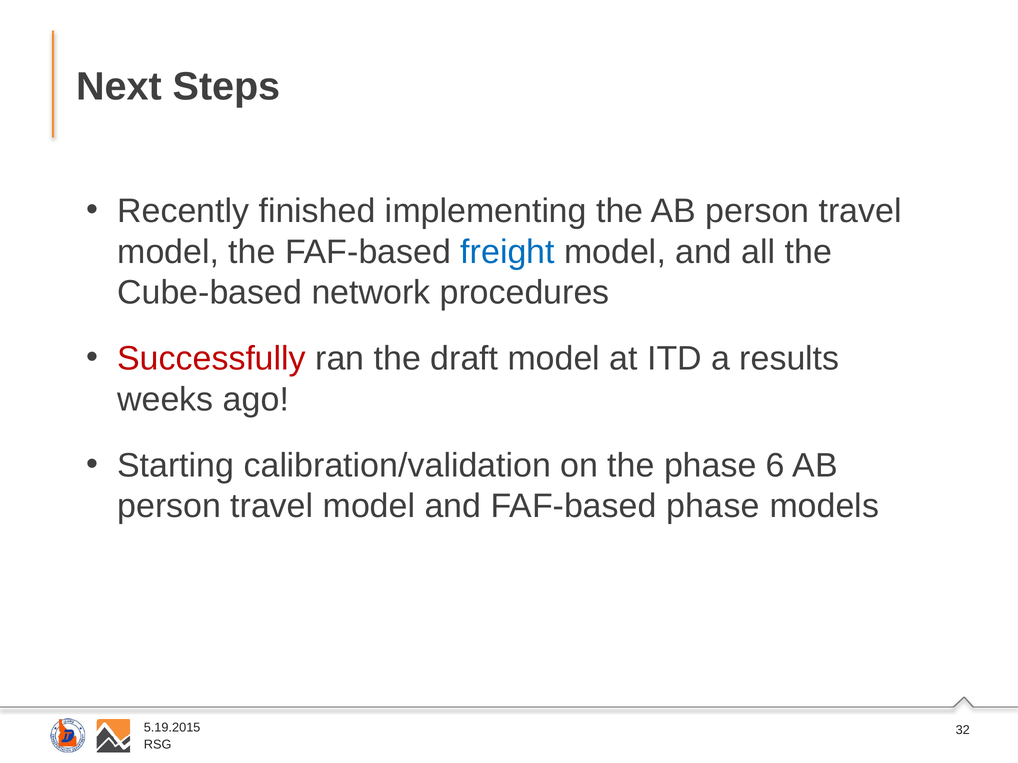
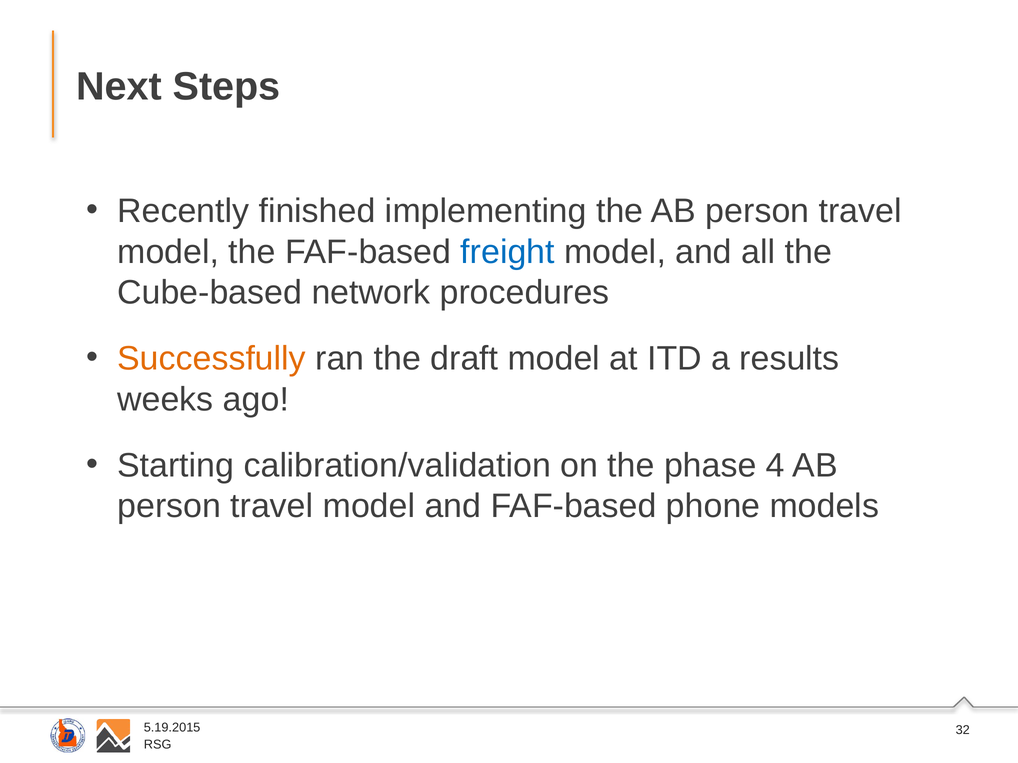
Successfully colour: red -> orange (212, 359)
6: 6 -> 4 (775, 466)
FAF-based phase: phase -> phone (713, 506)
